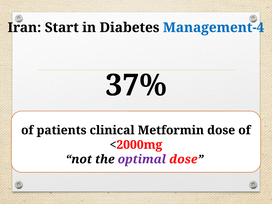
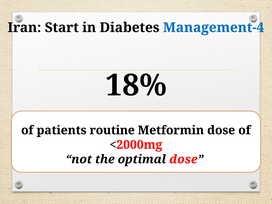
37%: 37% -> 18% (136, 85)
clinical: clinical -> routine (112, 130)
optimal colour: purple -> black (142, 159)
